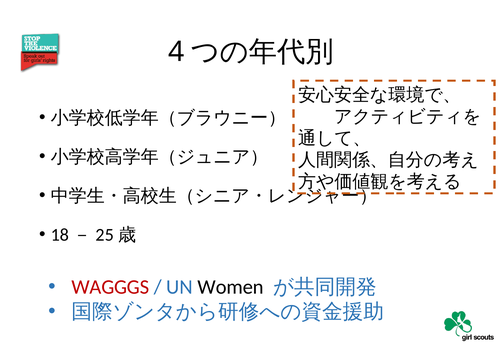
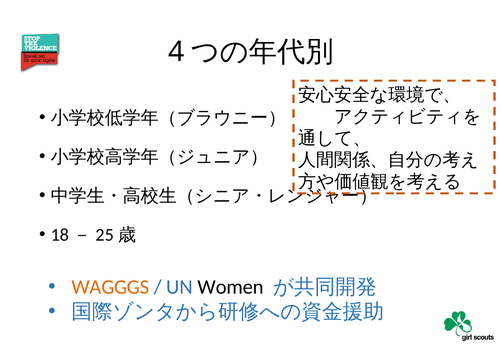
WAGGGS colour: red -> orange (110, 287)
